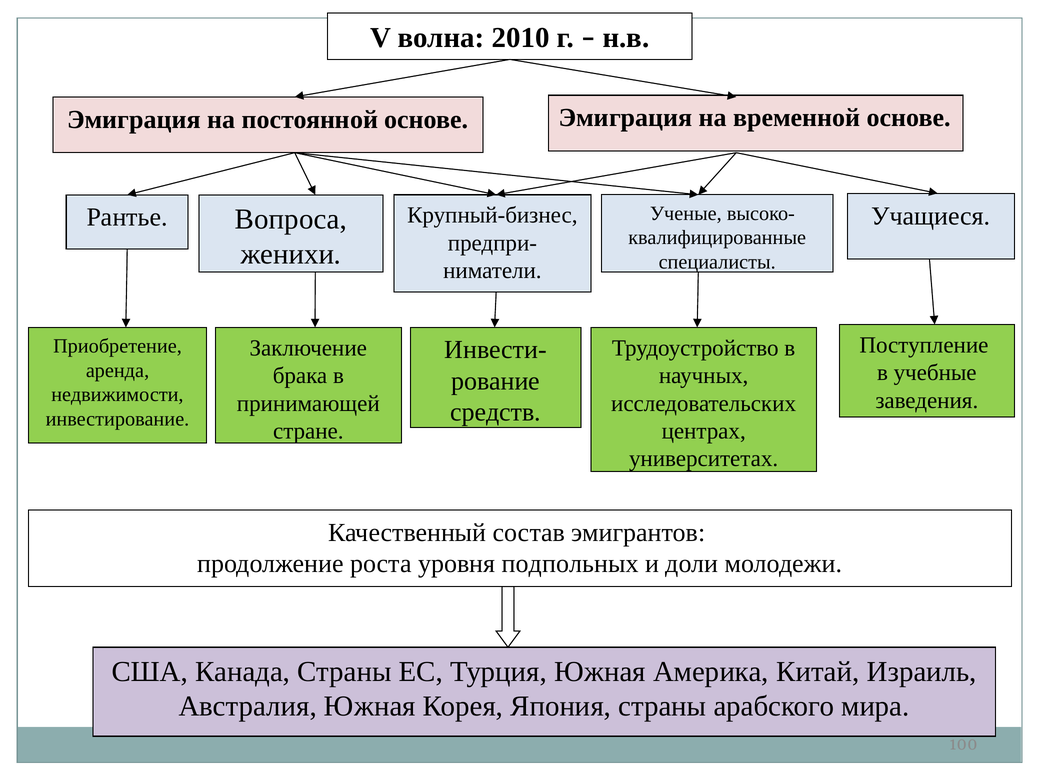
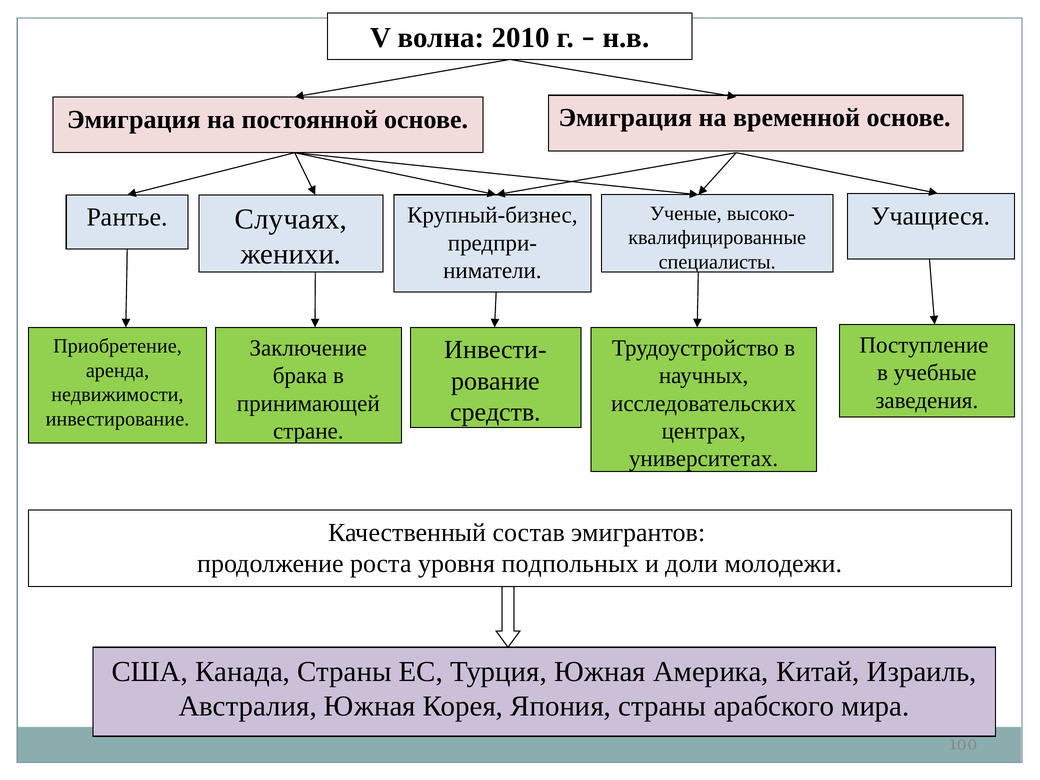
Вопроса: Вопроса -> Случаях (291, 219)
